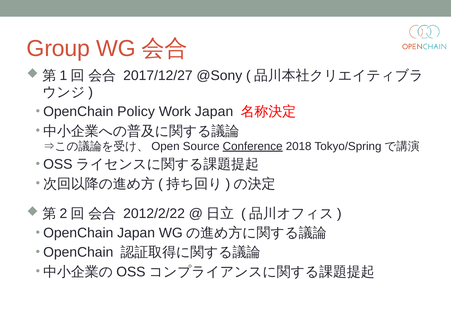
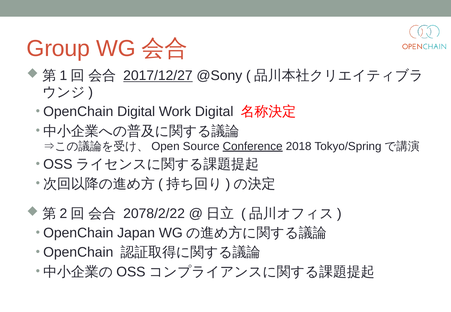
2017/12/27 underline: none -> present (158, 76)
OpenChain Policy: Policy -> Digital (136, 112)
Work Japan: Japan -> Digital (214, 112)
2012/2/22: 2012/2/22 -> 2078/2/22 (154, 214)
